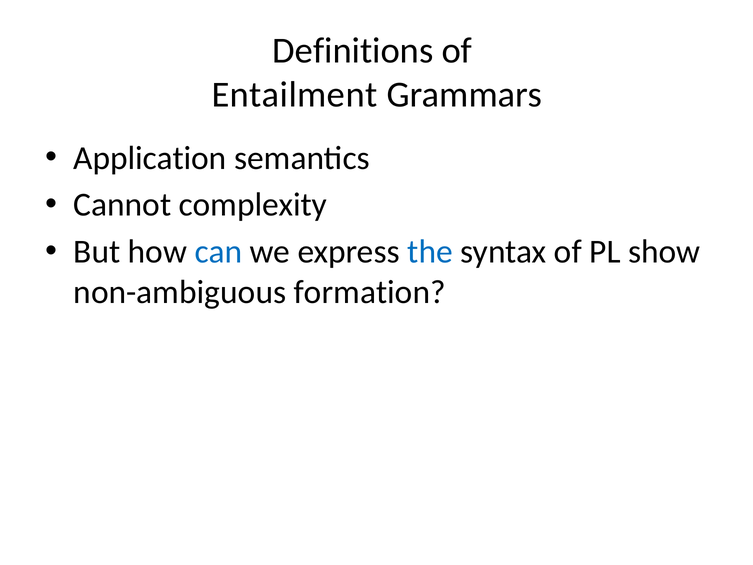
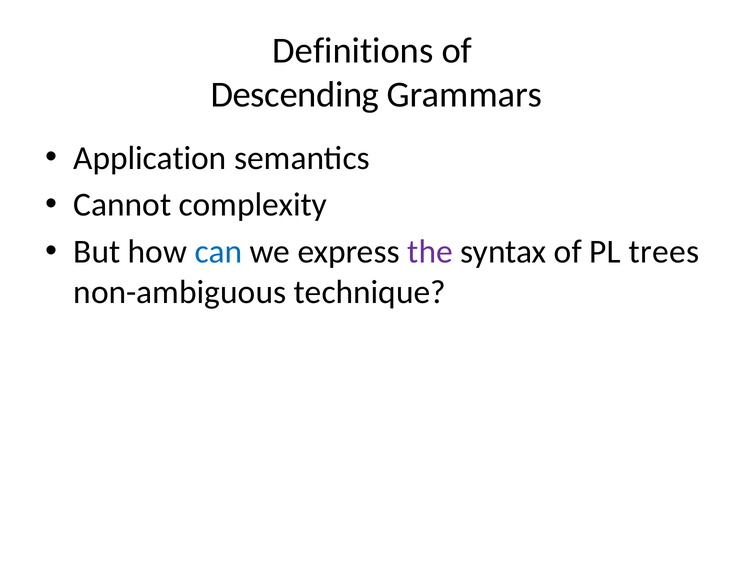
Entailment: Entailment -> Descending (295, 95)
the colour: blue -> purple (430, 252)
show: show -> trees (664, 252)
formation: formation -> technique (370, 292)
